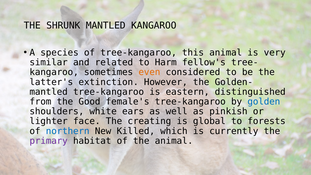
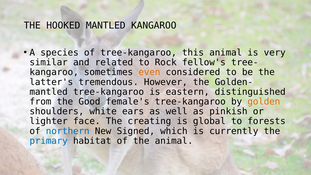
SHRUNK: SHRUNK -> HOOKED (63, 26)
Harm: Harm -> Rock (166, 62)
extinction: extinction -> tremendous (109, 82)
golden colour: blue -> orange (264, 102)
Killed: Killed -> Signed (136, 131)
primary colour: purple -> blue (49, 141)
